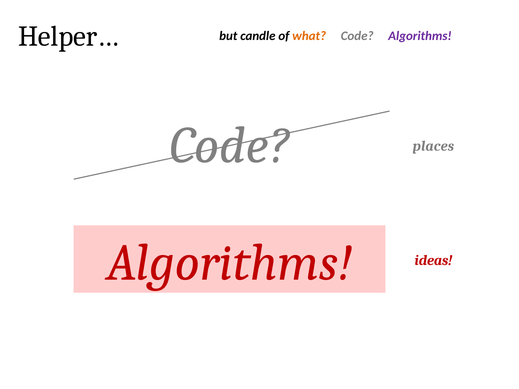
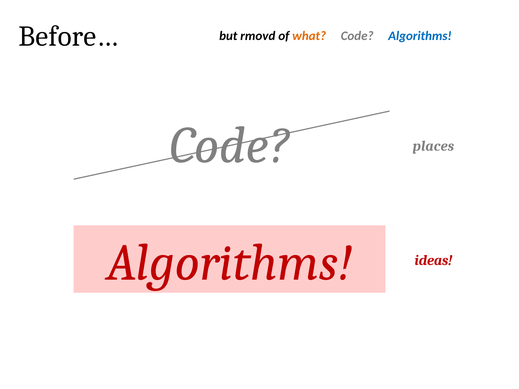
Helper…: Helper… -> Before… (68, 36)
candle: candle -> rmovd (258, 36)
Algorithms colour: purple -> blue (420, 36)
